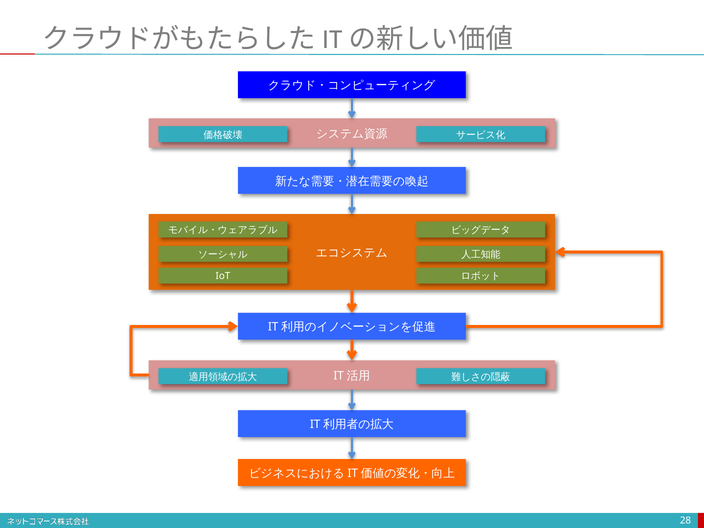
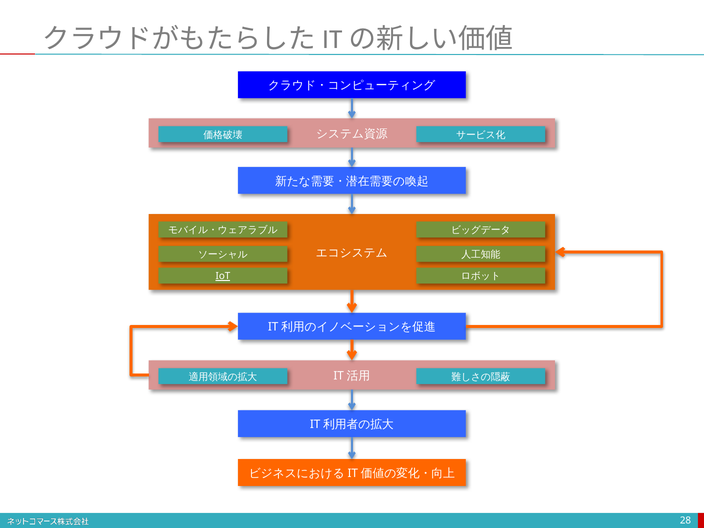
IoT underline: none -> present (223, 276)
